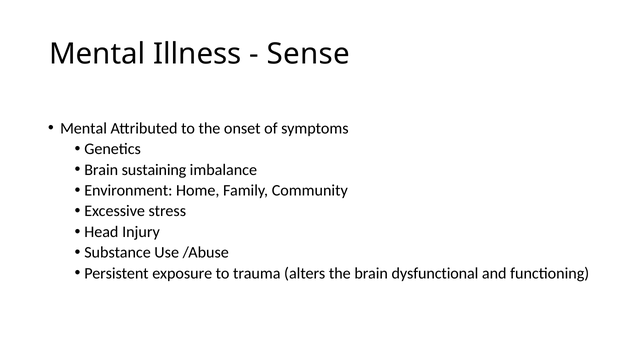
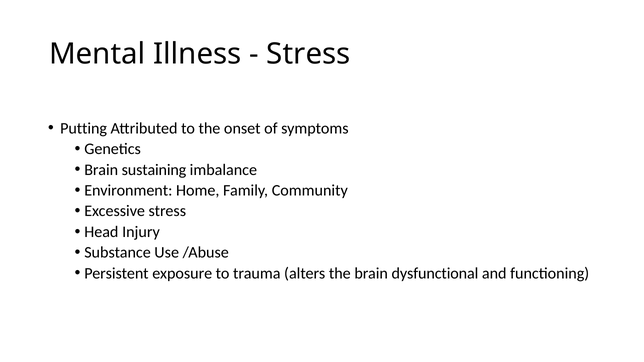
Sense: Sense -> Stress (308, 54)
Mental: Mental -> Putting (84, 128)
